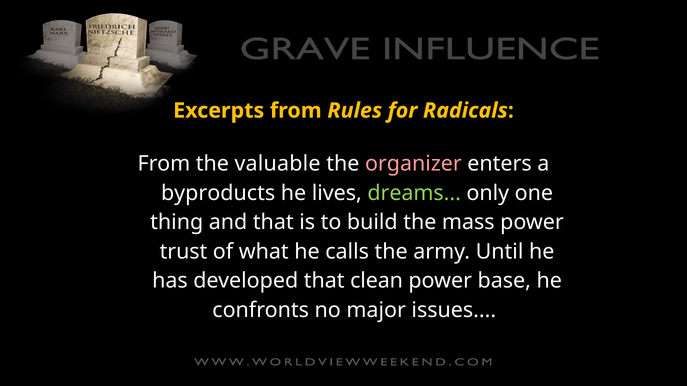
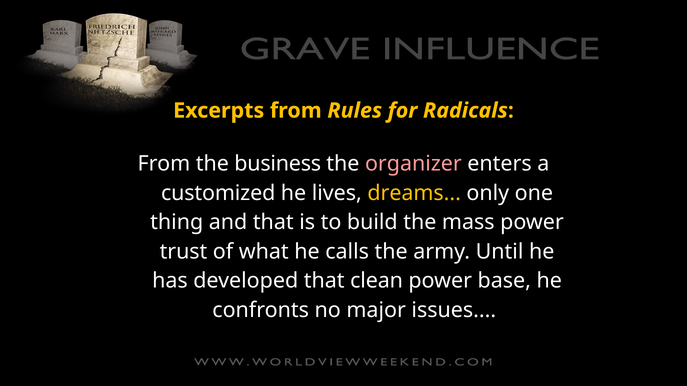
valuable: valuable -> business (278, 164)
byproducts: byproducts -> customized (218, 193)
dreams colour: light green -> yellow (414, 193)
